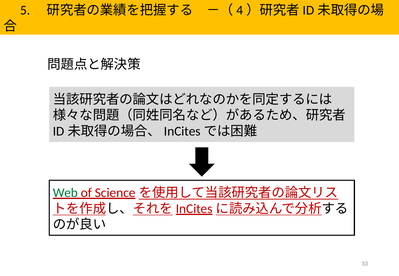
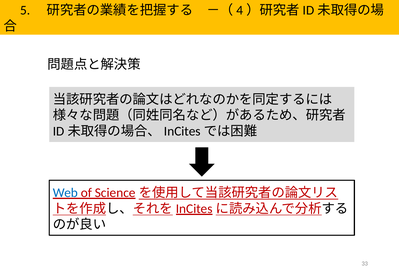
Web colour: green -> blue (65, 193)
